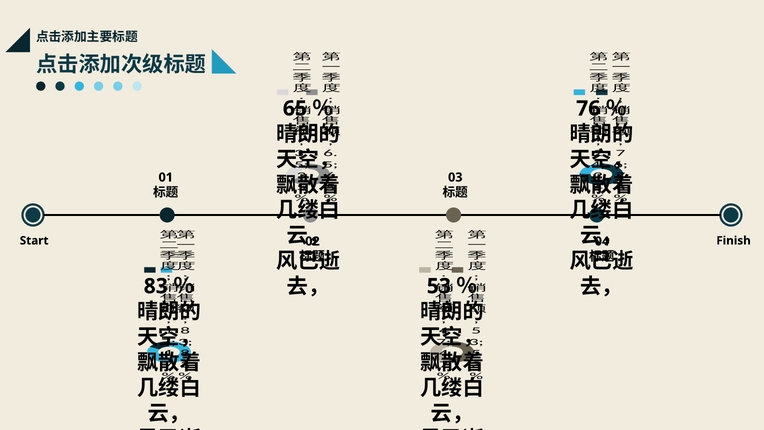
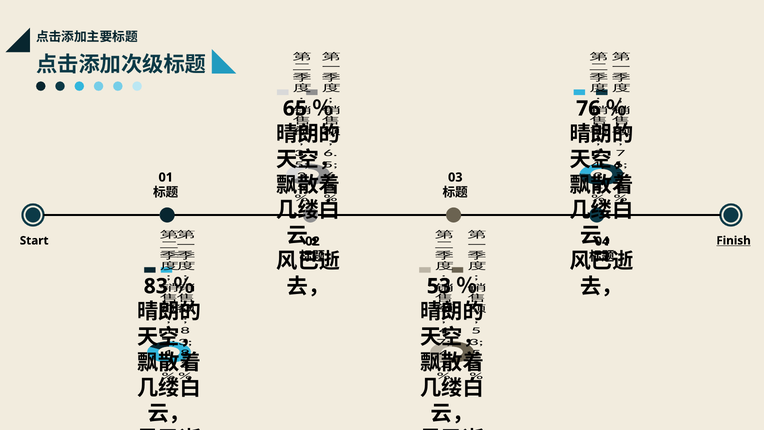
Finish underline: none -> present (734, 241)
